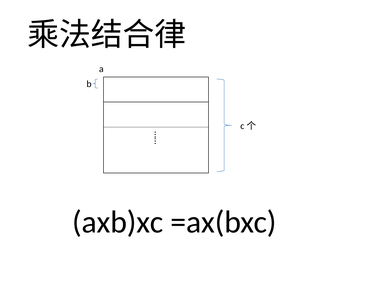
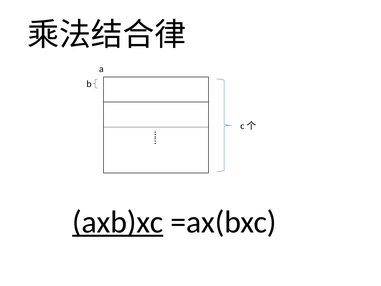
axb)xc underline: none -> present (118, 222)
